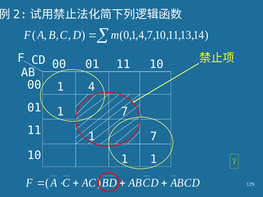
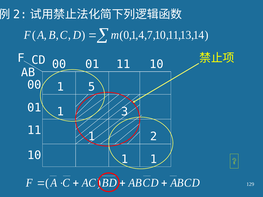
1 4: 4 -> 5 (92, 87)
7: 7 -> 3 (125, 112)
7: 7 -> 2 (154, 137)
